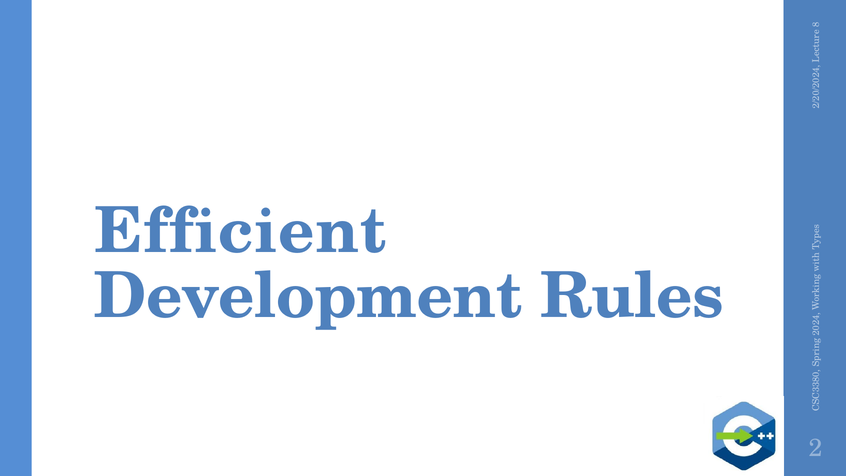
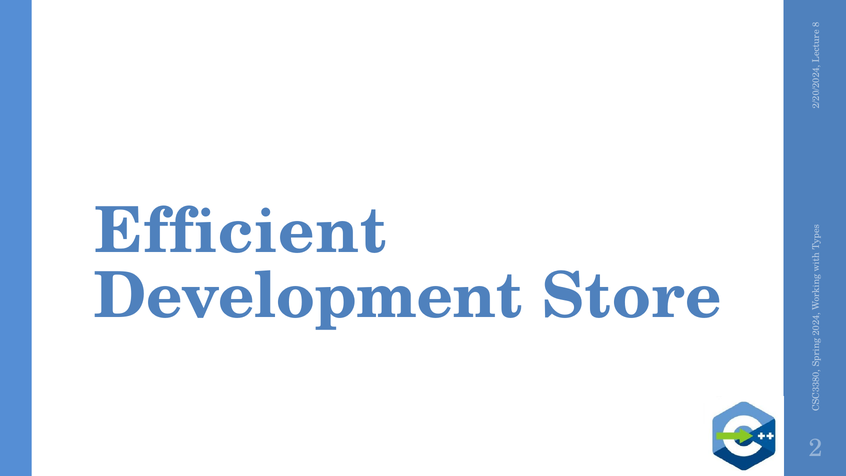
Rules: Rules -> Store (632, 296)
